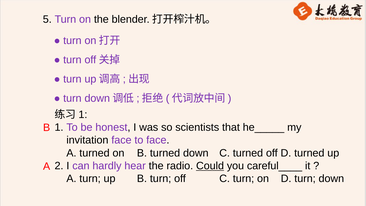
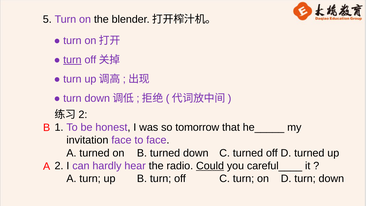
turn underline: none -> present (72, 60)
1: 1 -> 2 (83, 114)
scientists: scientists -> tomorrow (197, 127)
